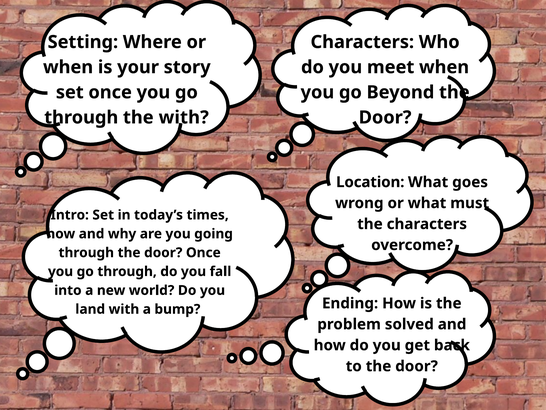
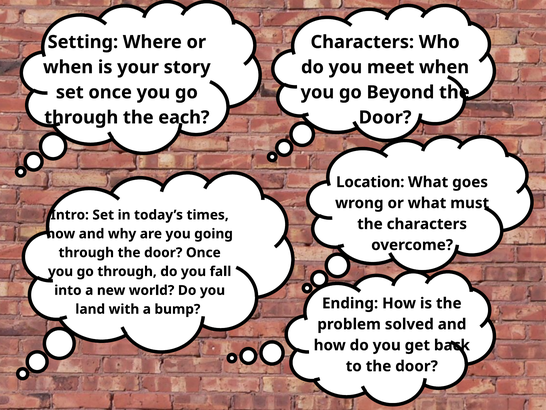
the with: with -> each (184, 117)
